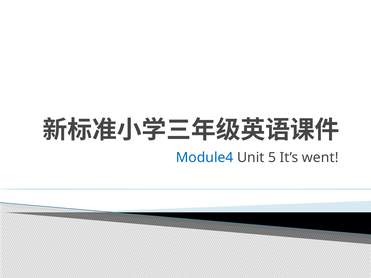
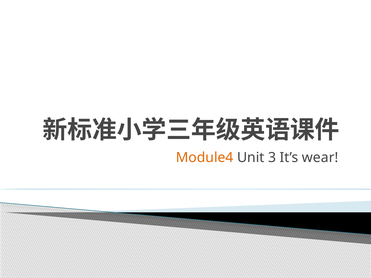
Module4 colour: blue -> orange (205, 158)
5: 5 -> 3 (272, 158)
went: went -> wear (320, 158)
